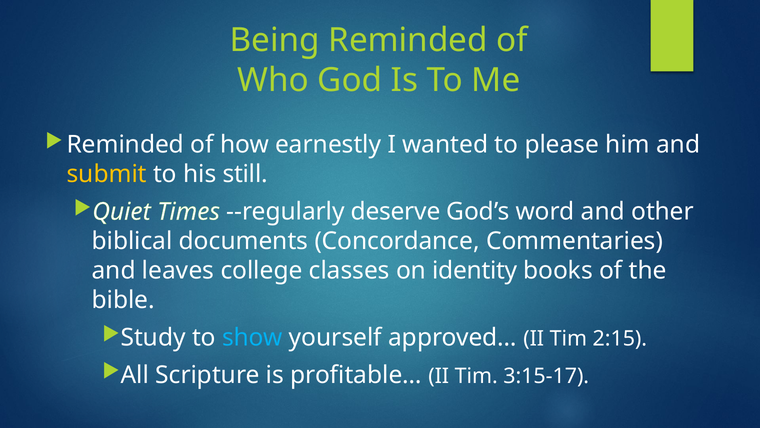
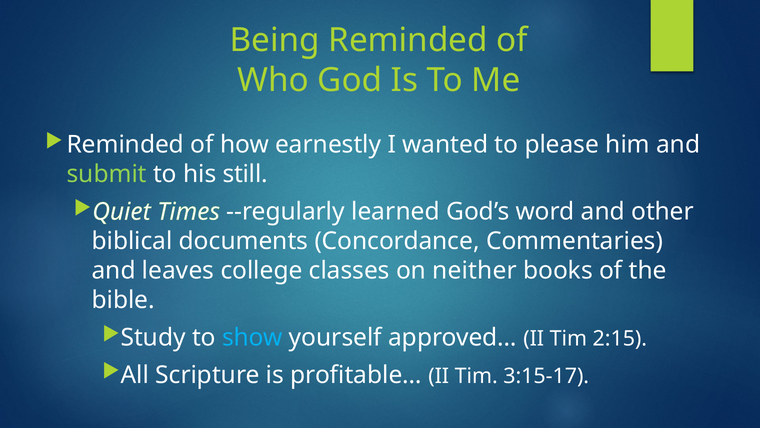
submit colour: yellow -> light green (107, 174)
deserve: deserve -> learned (395, 211)
identity: identity -> neither (475, 270)
